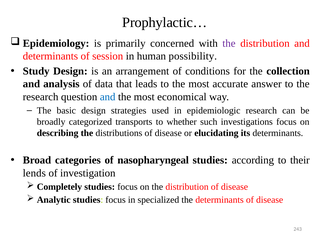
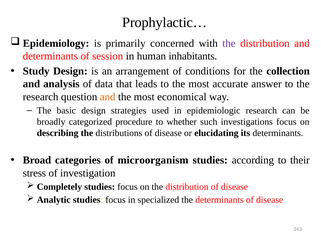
possibility: possibility -> inhabitants (193, 56)
and colour: blue -> orange (108, 97)
transports: transports -> procedure (134, 122)
nasopharyngeal: nasopharyngeal -> microorganism (153, 161)
lends: lends -> stress (34, 174)
